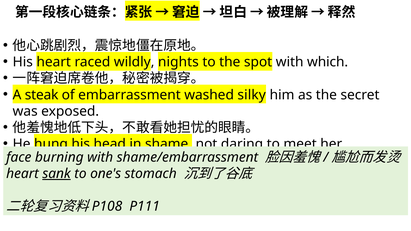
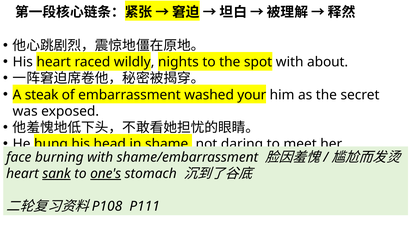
which: which -> about (328, 62)
silky: silky -> your (252, 95)
one's underline: none -> present (106, 174)
